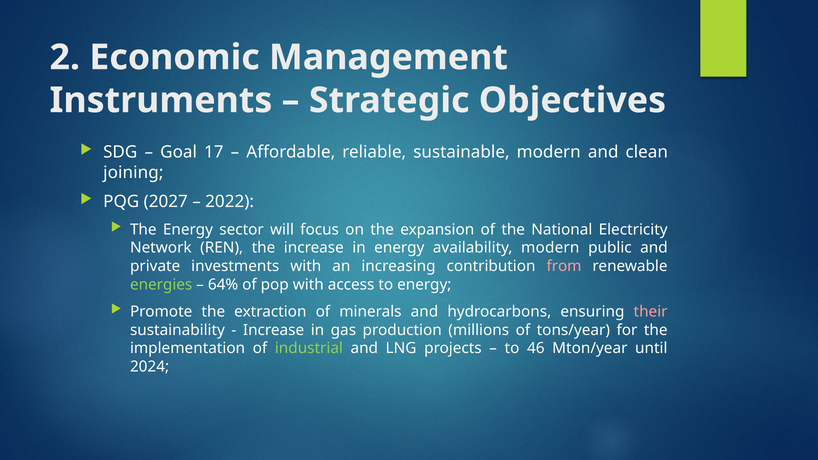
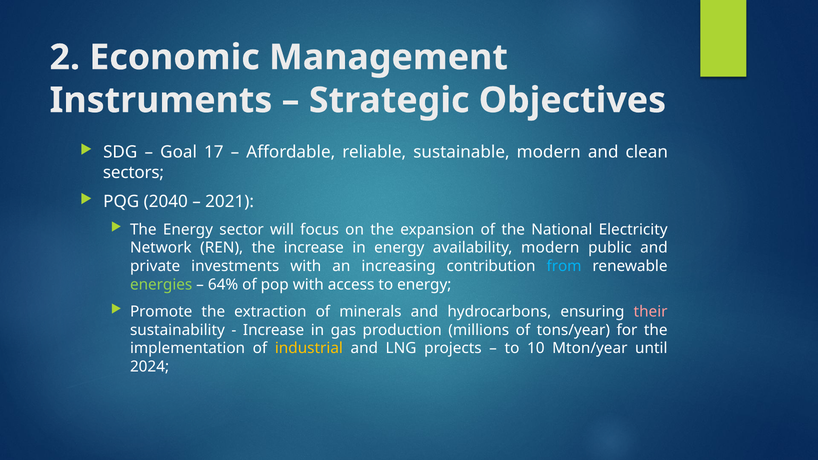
joining: joining -> sectors (133, 173)
2027: 2027 -> 2040 (166, 202)
2022: 2022 -> 2021 (230, 202)
from colour: pink -> light blue (564, 266)
industrial colour: light green -> yellow (309, 348)
46: 46 -> 10 (536, 348)
